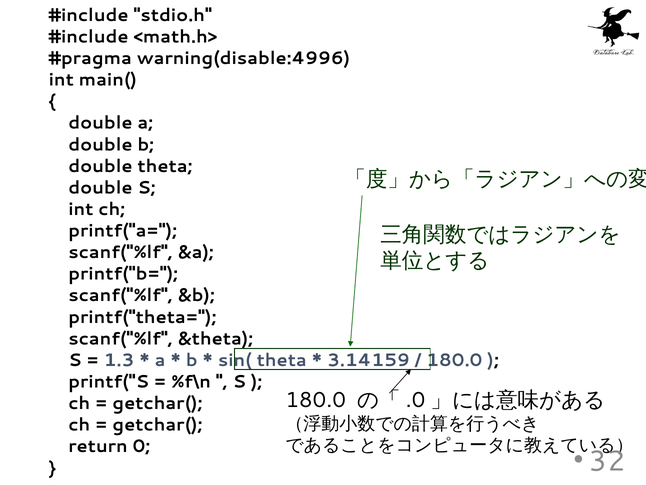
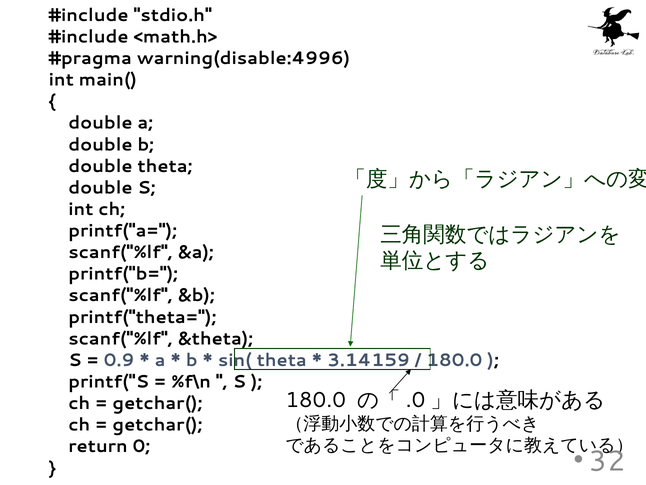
1.3: 1.3 -> 0.9 (119, 360)
